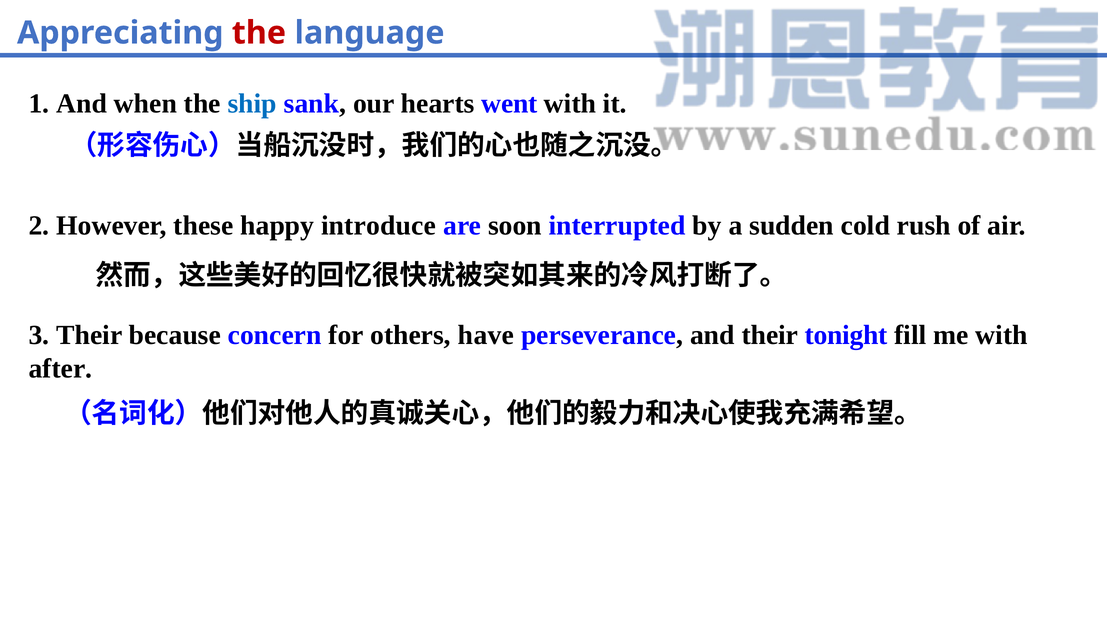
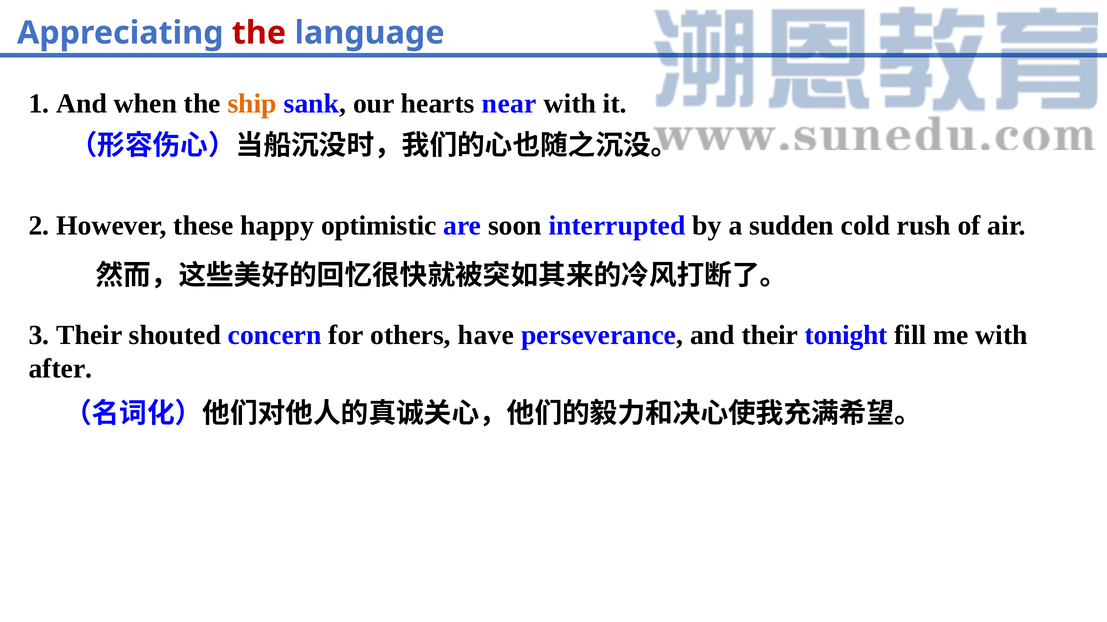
ship colour: blue -> orange (252, 104)
went: went -> near (509, 104)
introduce: introduce -> optimistic (379, 226)
because: because -> shouted (175, 336)
